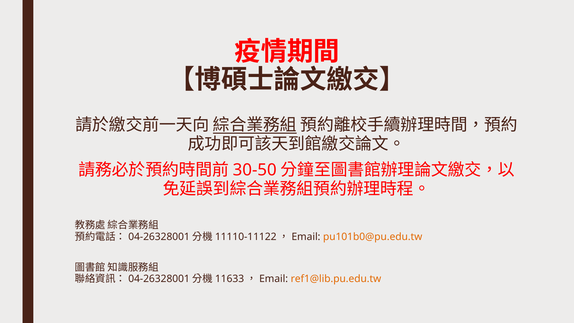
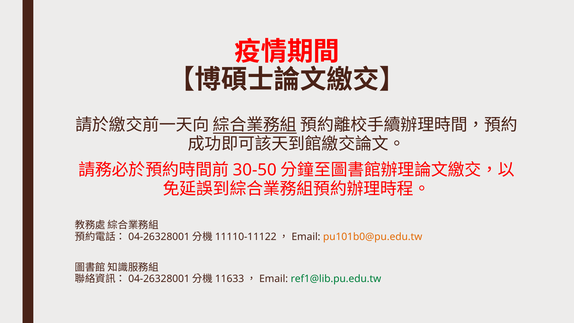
ref1@lib.pu.edu.tw colour: orange -> green (336, 279)
